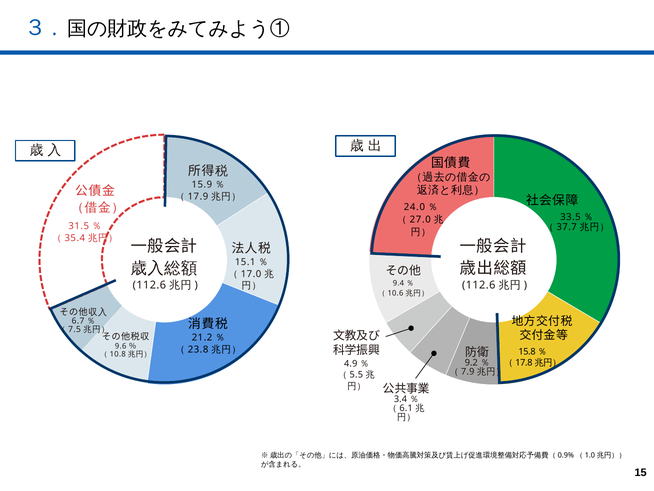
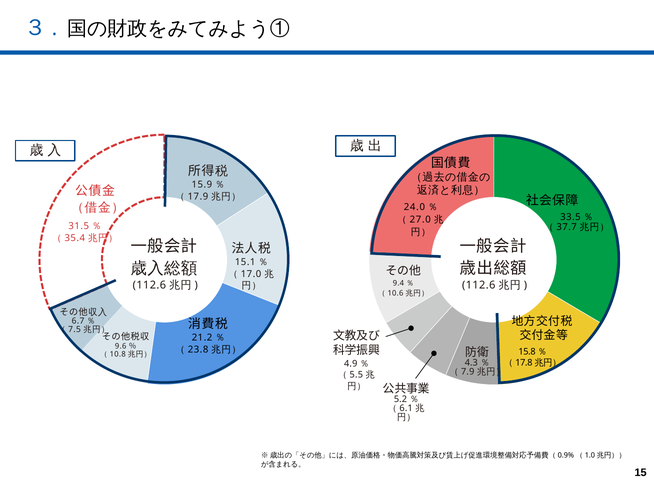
9.2: 9.2 -> 4.3 (471, 362)
3.4: 3.4 -> 5.2 (400, 399)
